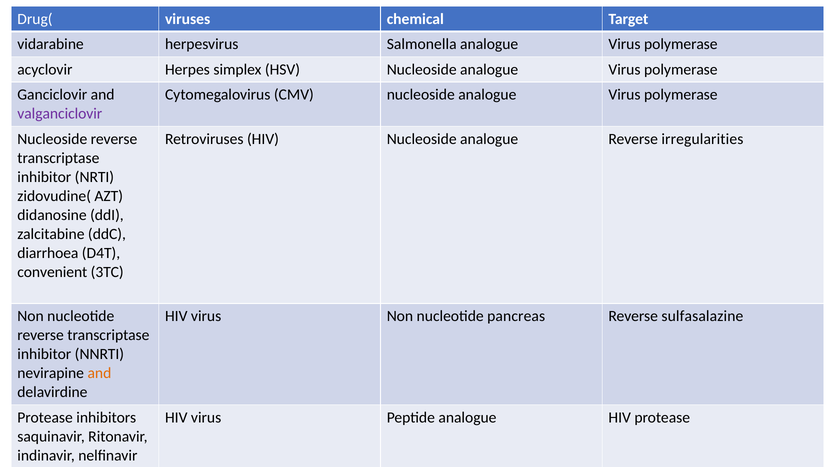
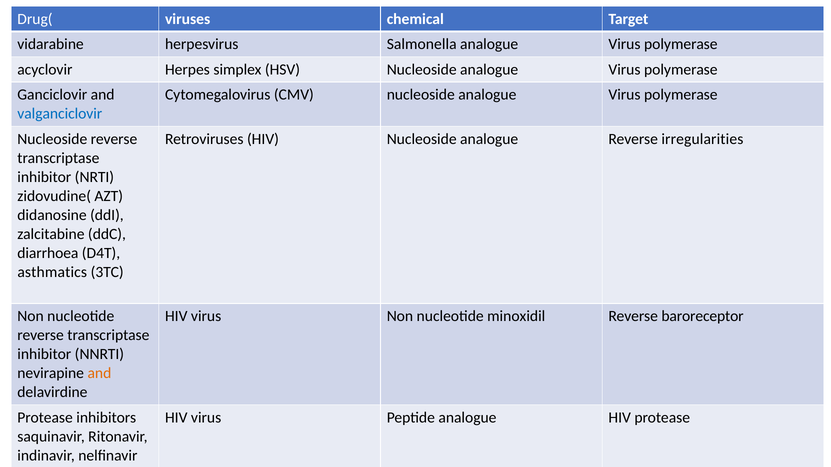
valganciclovir colour: purple -> blue (60, 114)
convenient: convenient -> asthmatics (52, 272)
pancreas: pancreas -> minoxidil (516, 317)
sulfasalazine: sulfasalazine -> baroreceptor (703, 317)
